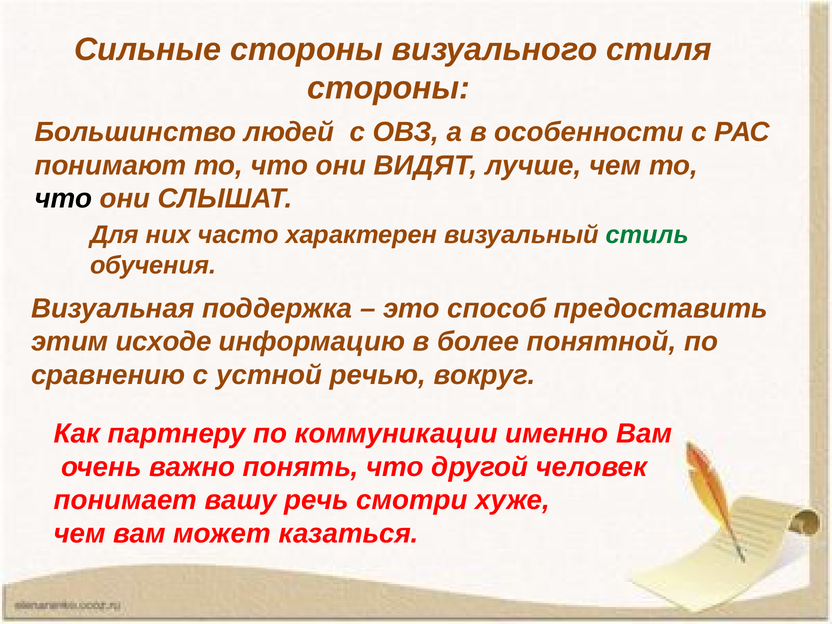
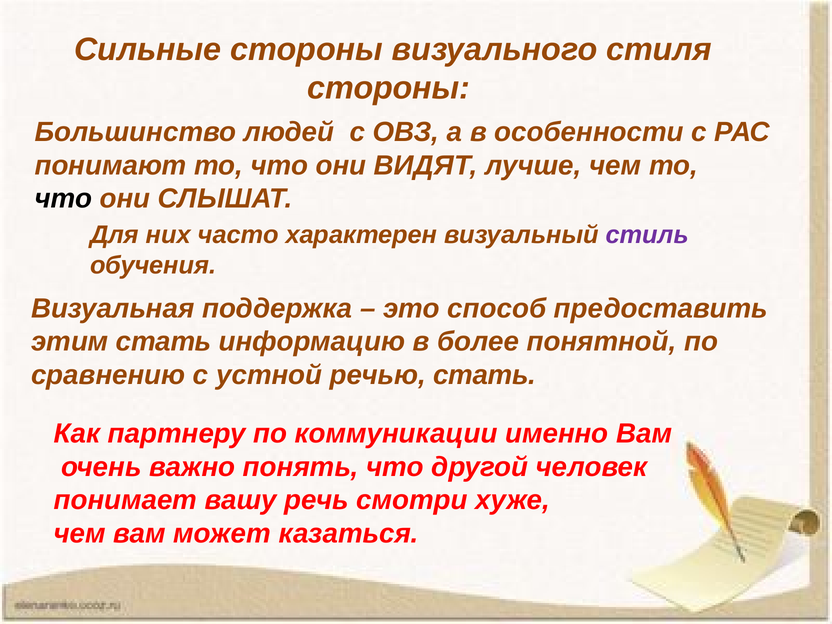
стиль colour: green -> purple (647, 235)
этим исходе: исходе -> стать (164, 342)
речью вокруг: вокруг -> стать (485, 375)
